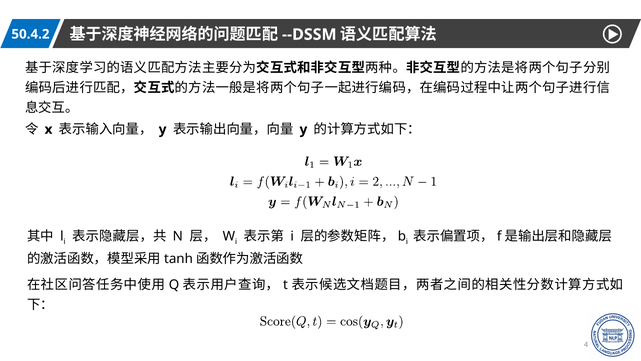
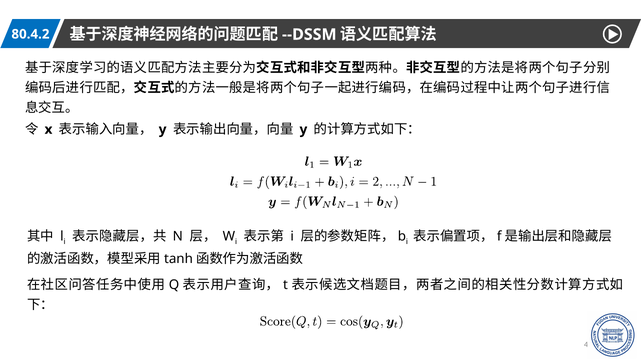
50.4.2: 50.4.2 -> 80.4.2 (30, 34)
